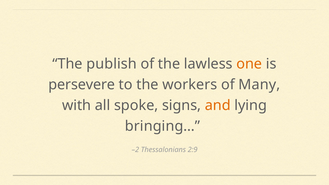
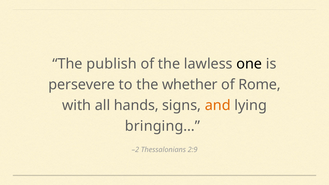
one colour: orange -> black (249, 64)
workers: workers -> whether (190, 85)
Many: Many -> Rome (260, 85)
spoke: spoke -> hands (136, 105)
